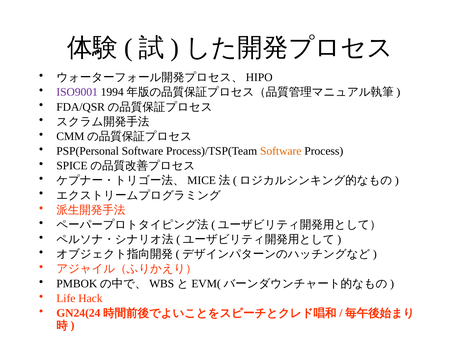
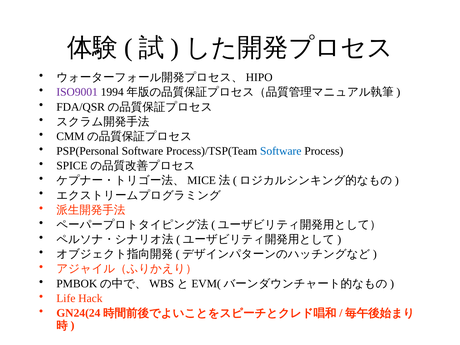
Software colour: orange -> blue (281, 151)
